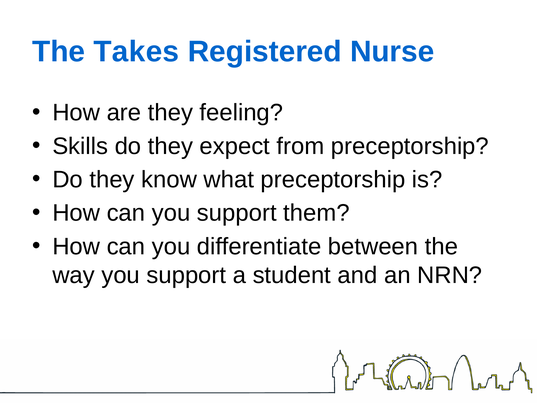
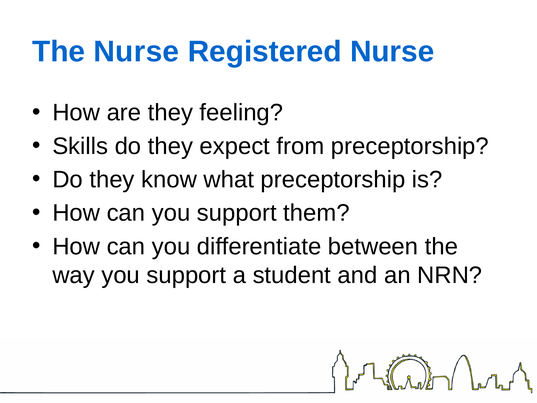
The Takes: Takes -> Nurse (136, 52)
